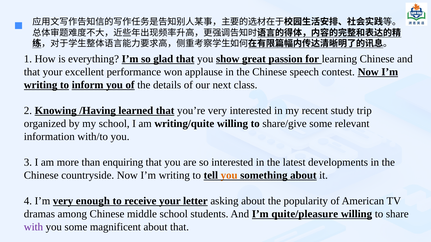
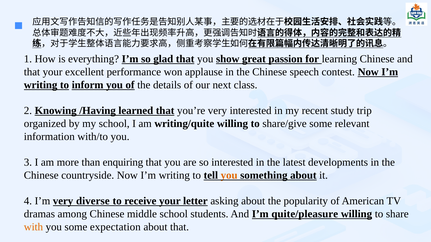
enough: enough -> diverse (93, 201)
with colour: purple -> orange (33, 227)
magnificent: magnificent -> expectation (115, 227)
